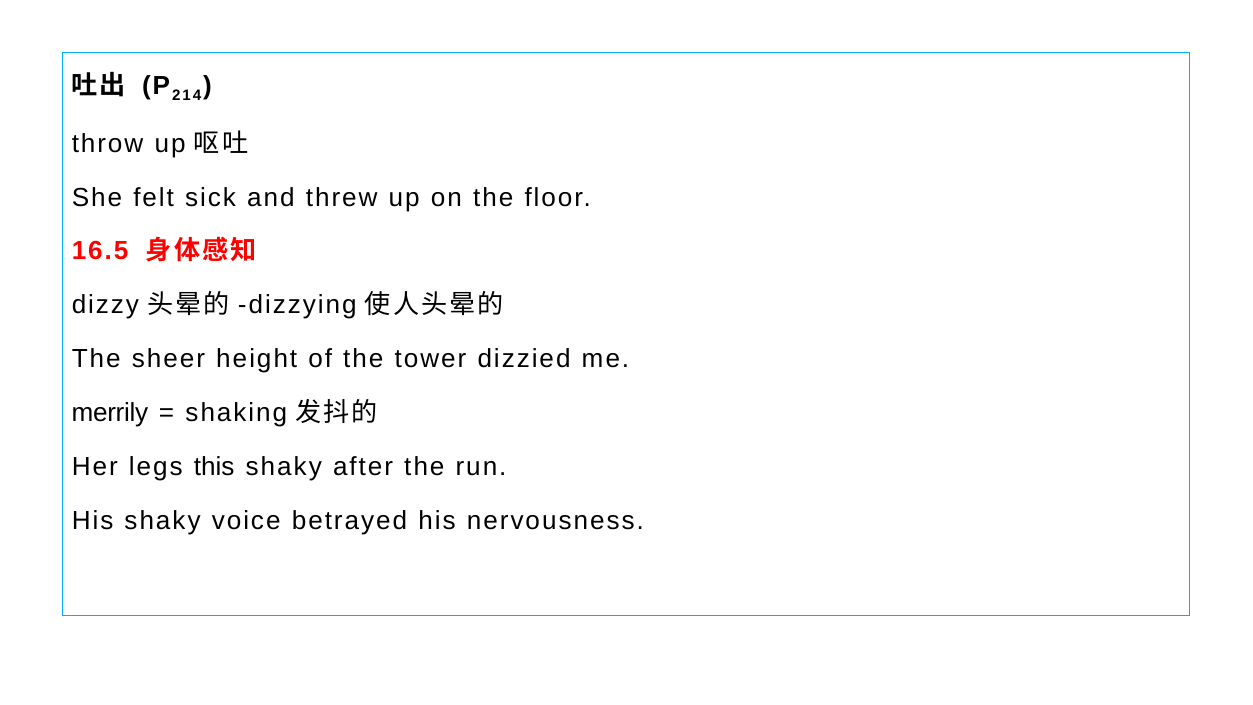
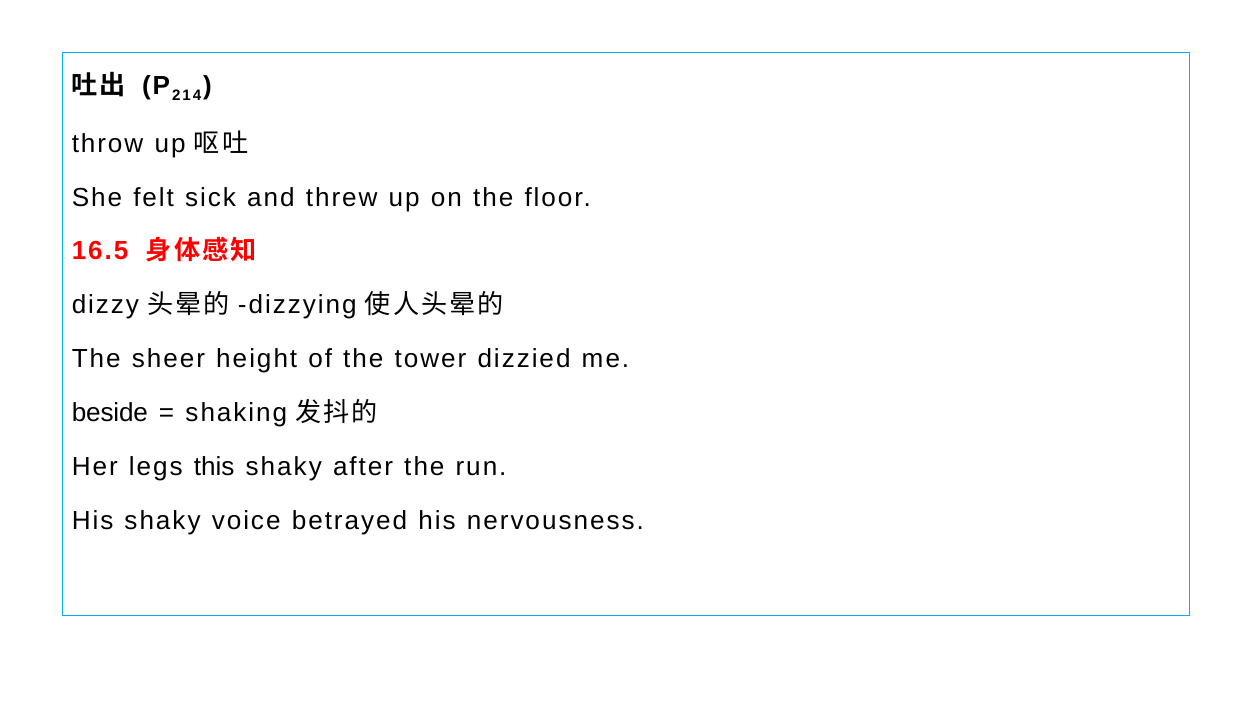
merrily: merrily -> beside (110, 413)
